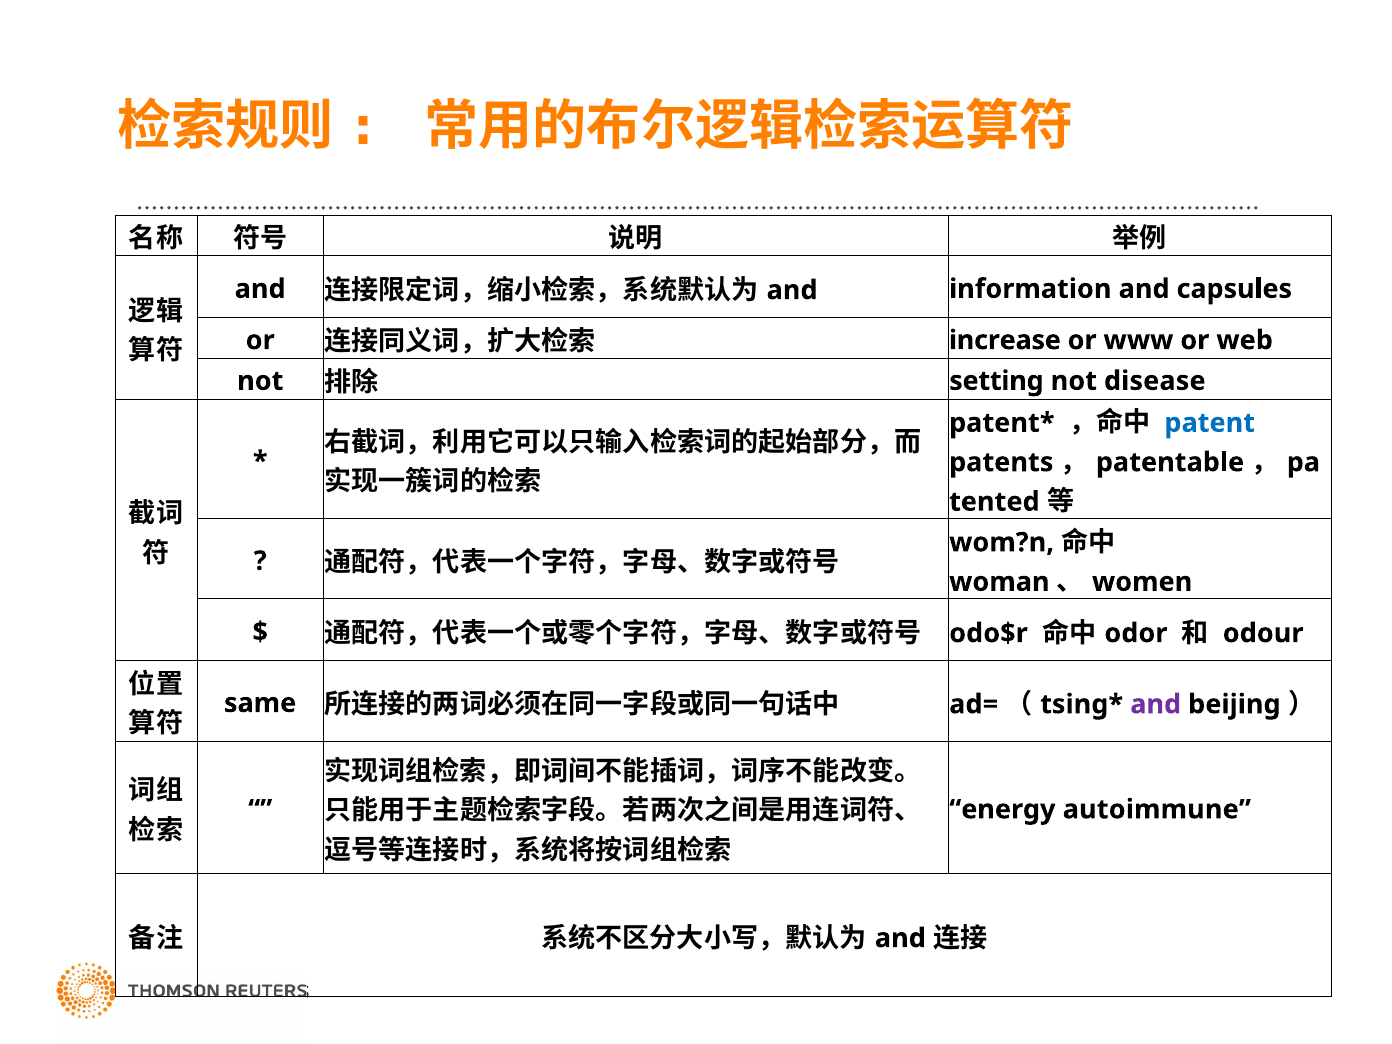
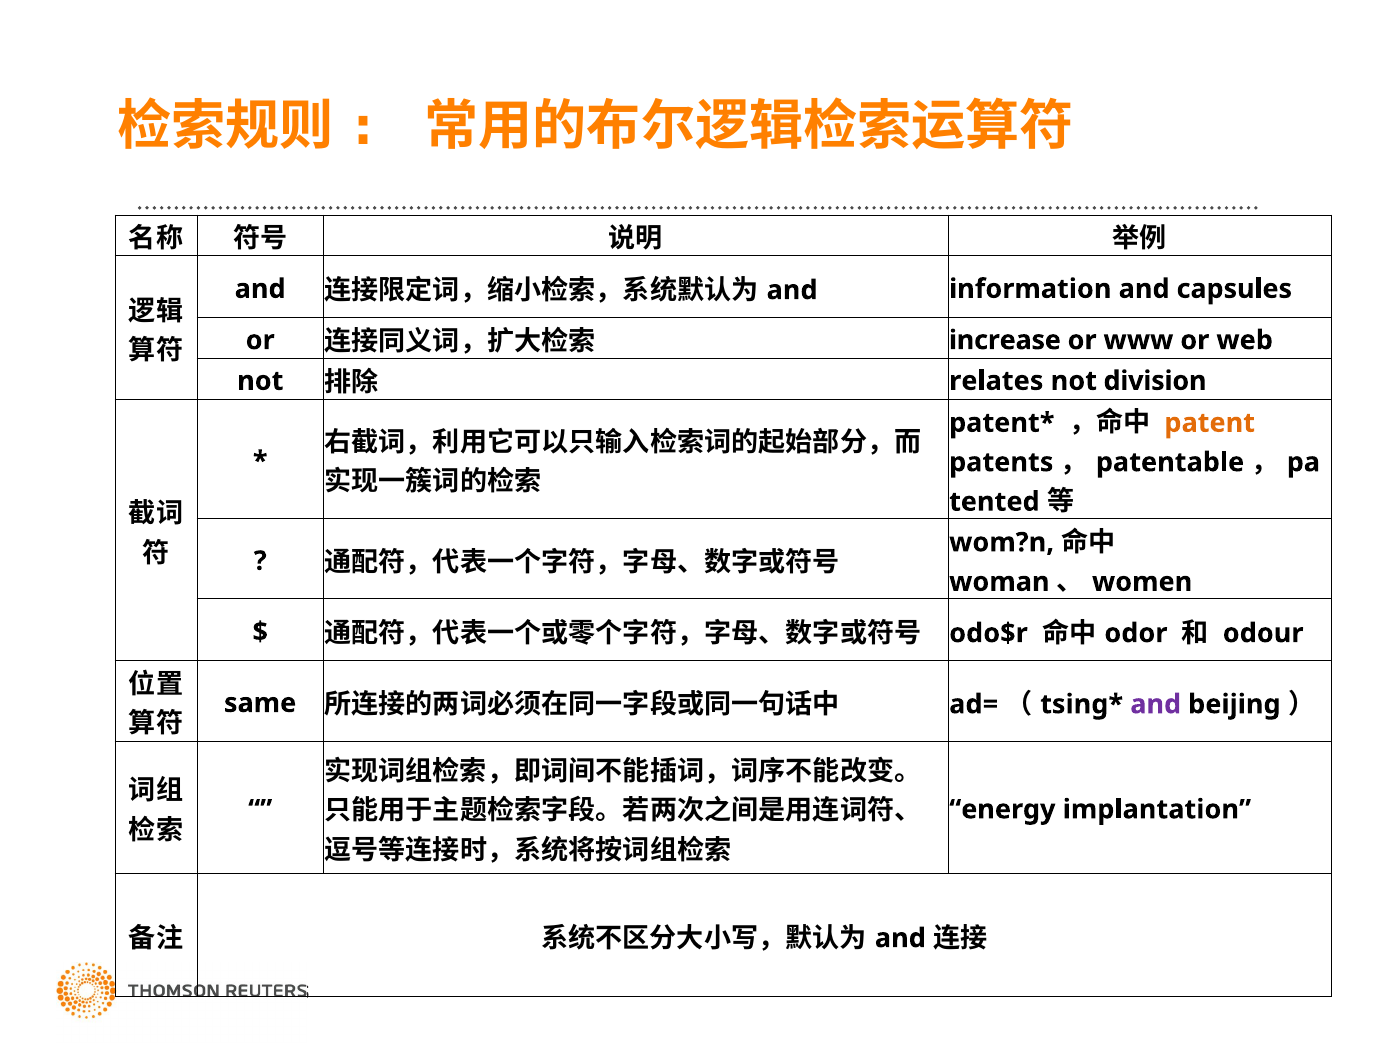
setting: setting -> relates (996, 381)
disease: disease -> division (1155, 381)
patent colour: blue -> orange (1210, 423)
autoimmune: autoimmune -> implantation (1157, 809)
